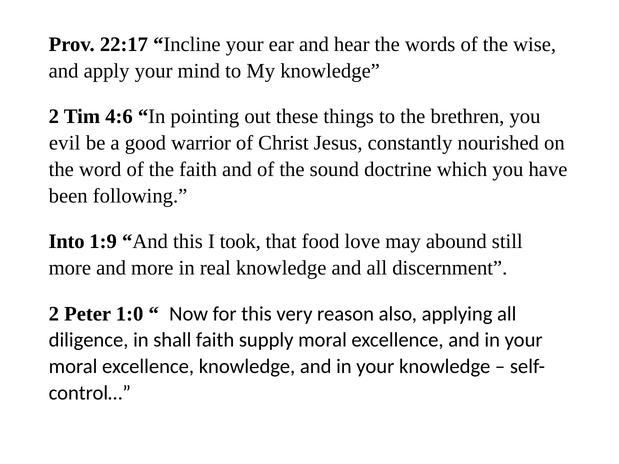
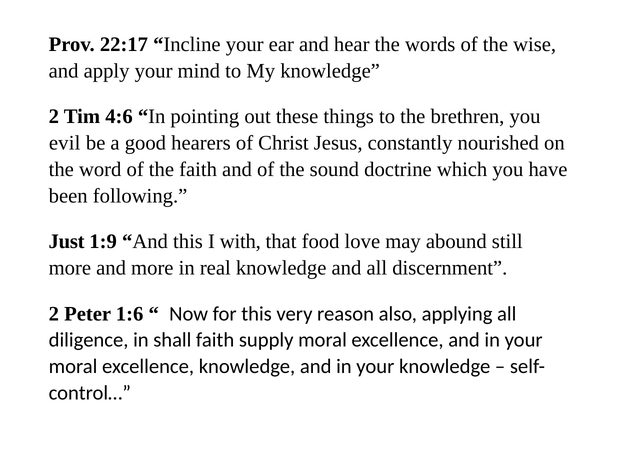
warrior: warrior -> hearers (201, 143)
Into: Into -> Just (67, 242)
took: took -> with (240, 242)
1:0: 1:0 -> 1:6 (130, 314)
